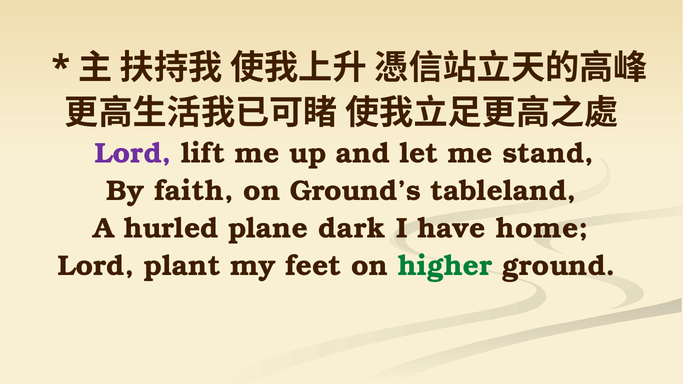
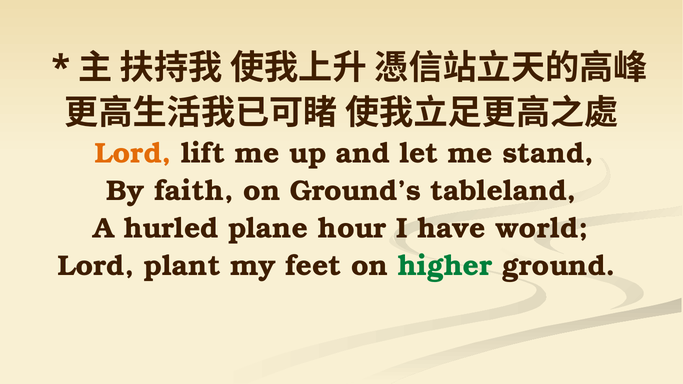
Lord colour: purple -> orange (133, 154)
dark: dark -> hour (352, 229)
home: home -> world (542, 229)
